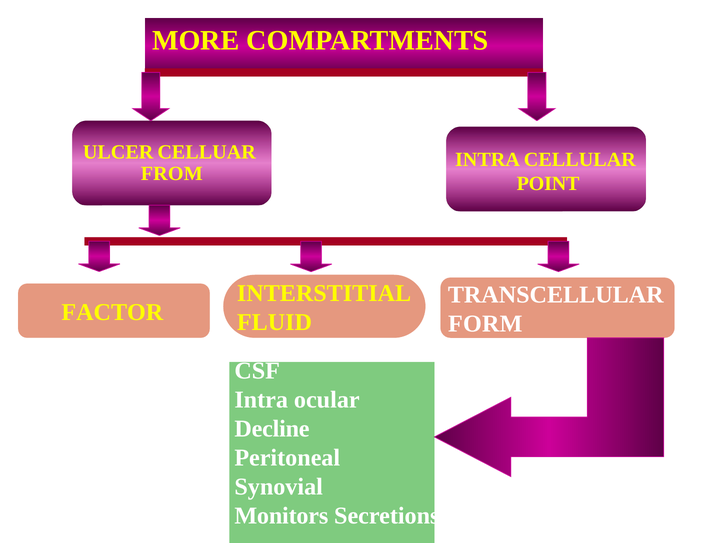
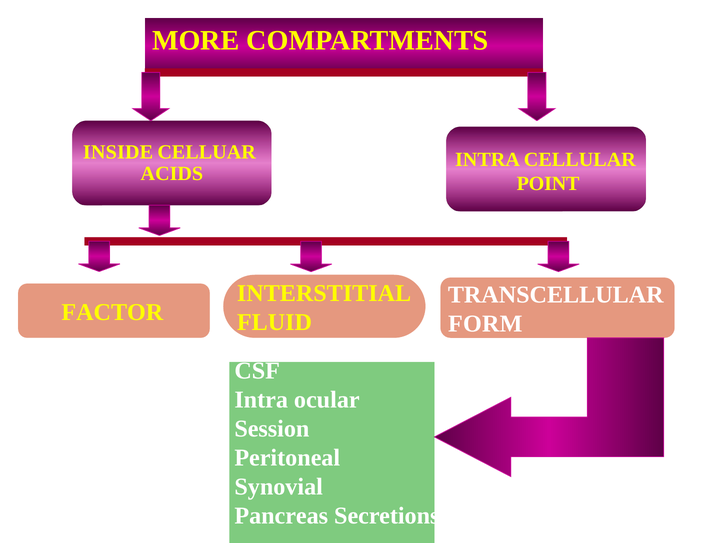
ULCER: ULCER -> INSIDE (118, 152)
FROM: FROM -> ACIDS (172, 174)
Decline: Decline -> Session (272, 429)
Monitors: Monitors -> Pancreas (281, 516)
